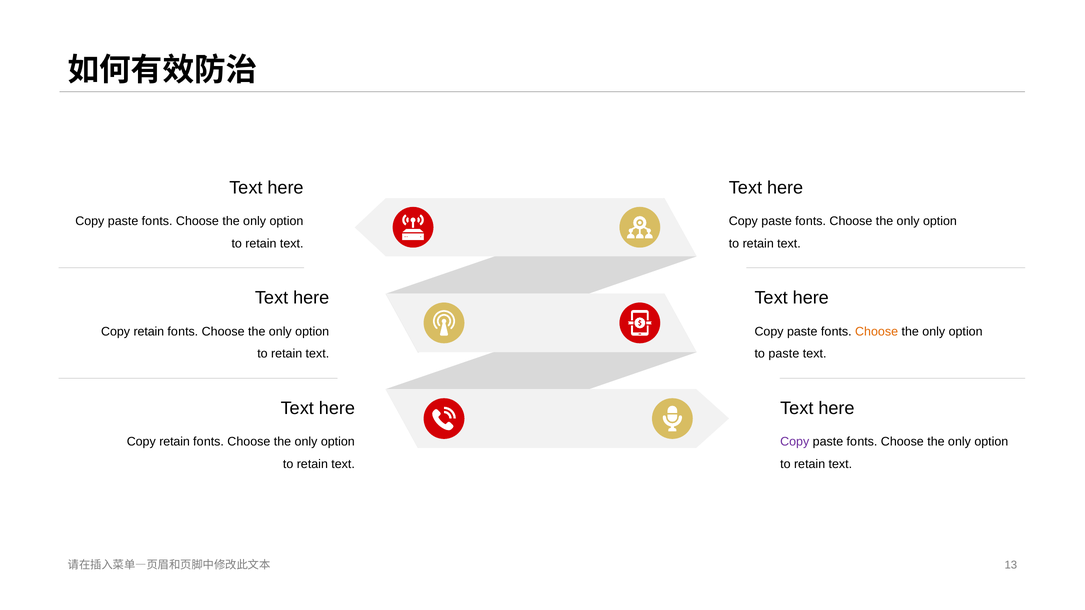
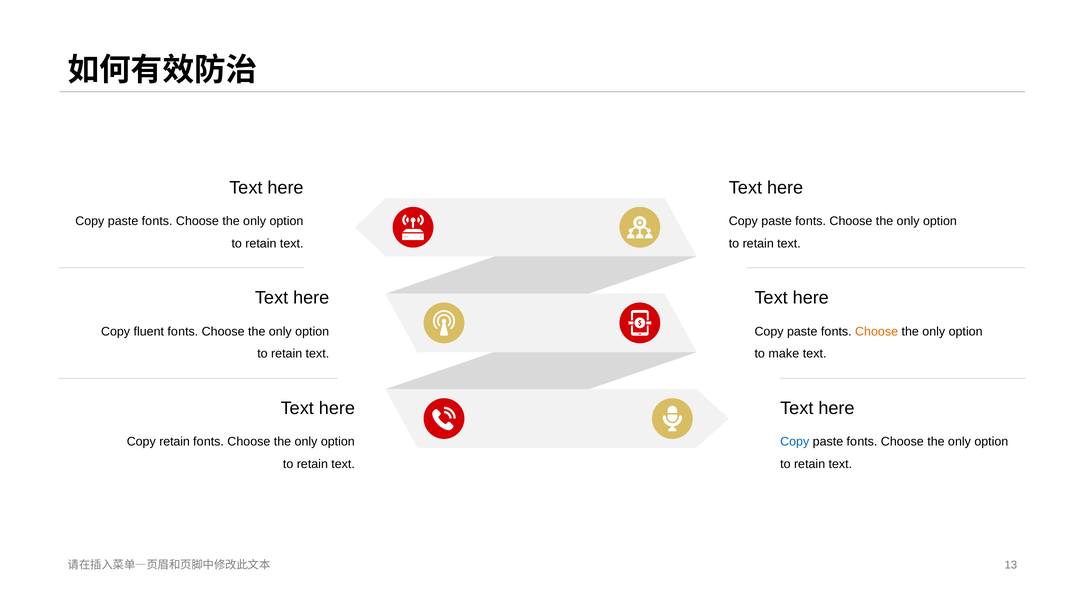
retain: retain -> fluent (149, 332)
to paste: paste -> make (784, 354)
Copy colour: purple -> blue (795, 442)
